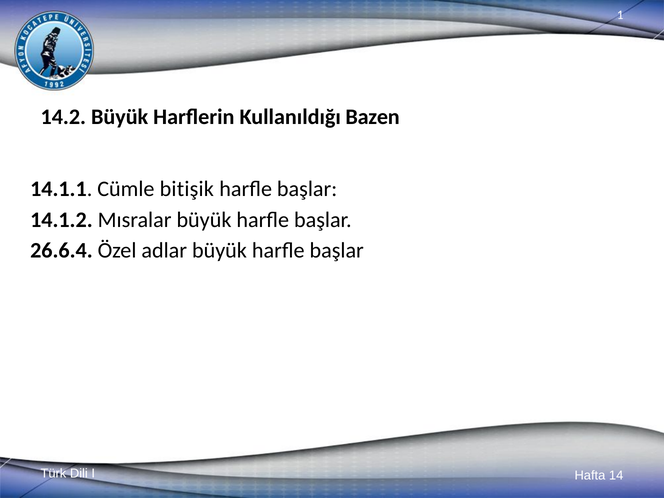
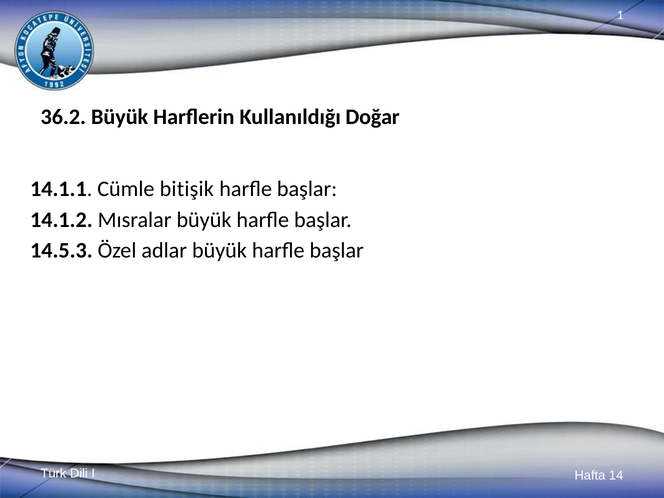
14.2: 14.2 -> 36.2 (63, 117)
Bazen: Bazen -> Doğar (373, 117)
26.6.4: 26.6.4 -> 14.5.3 (61, 251)
